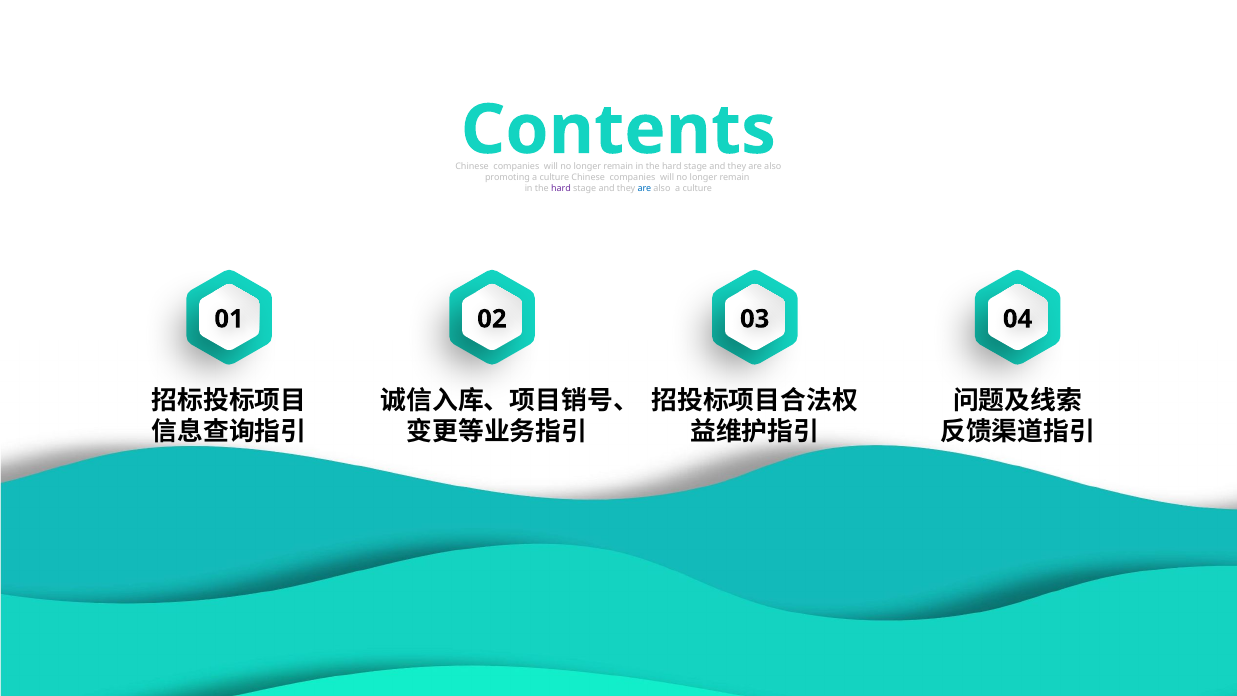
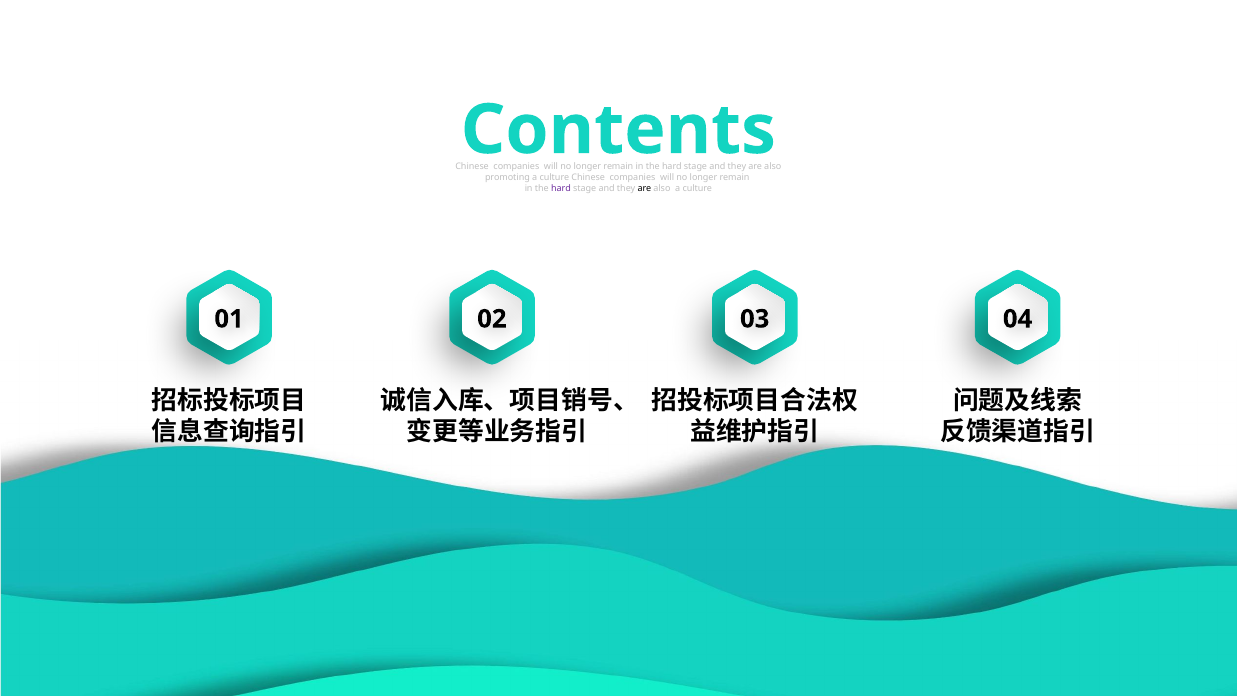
are colour: blue -> black (644, 188)
